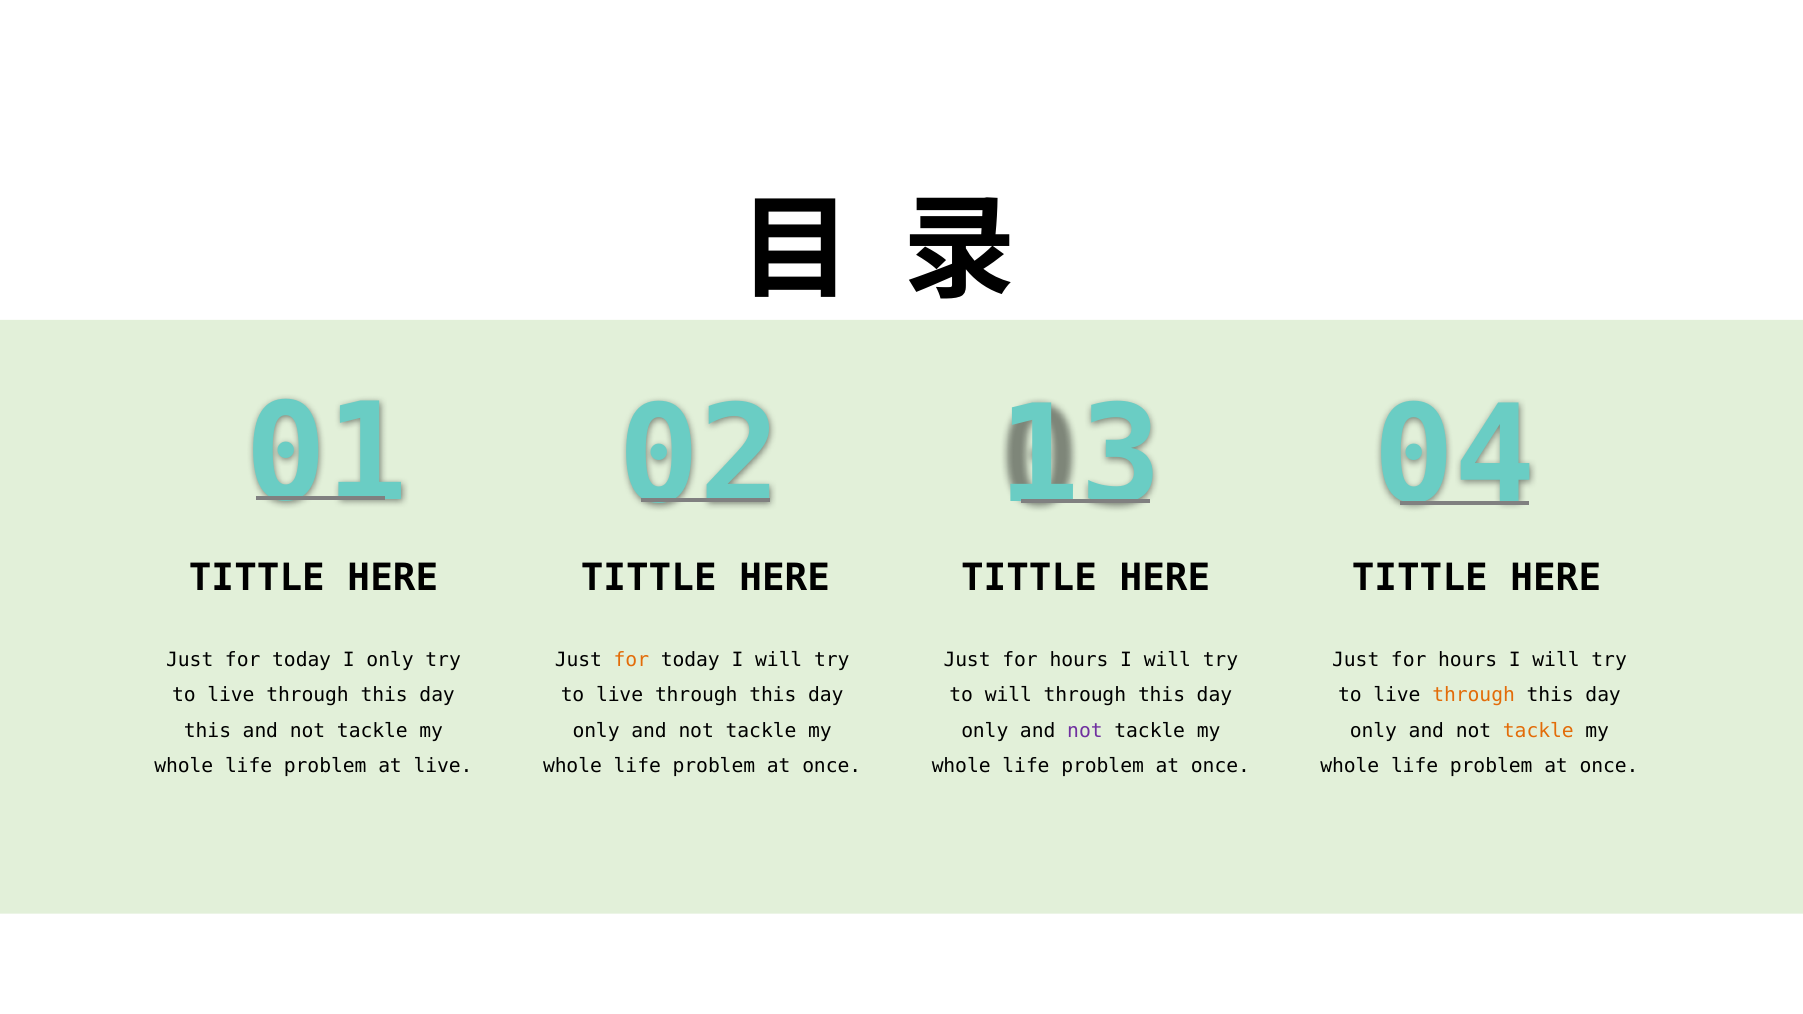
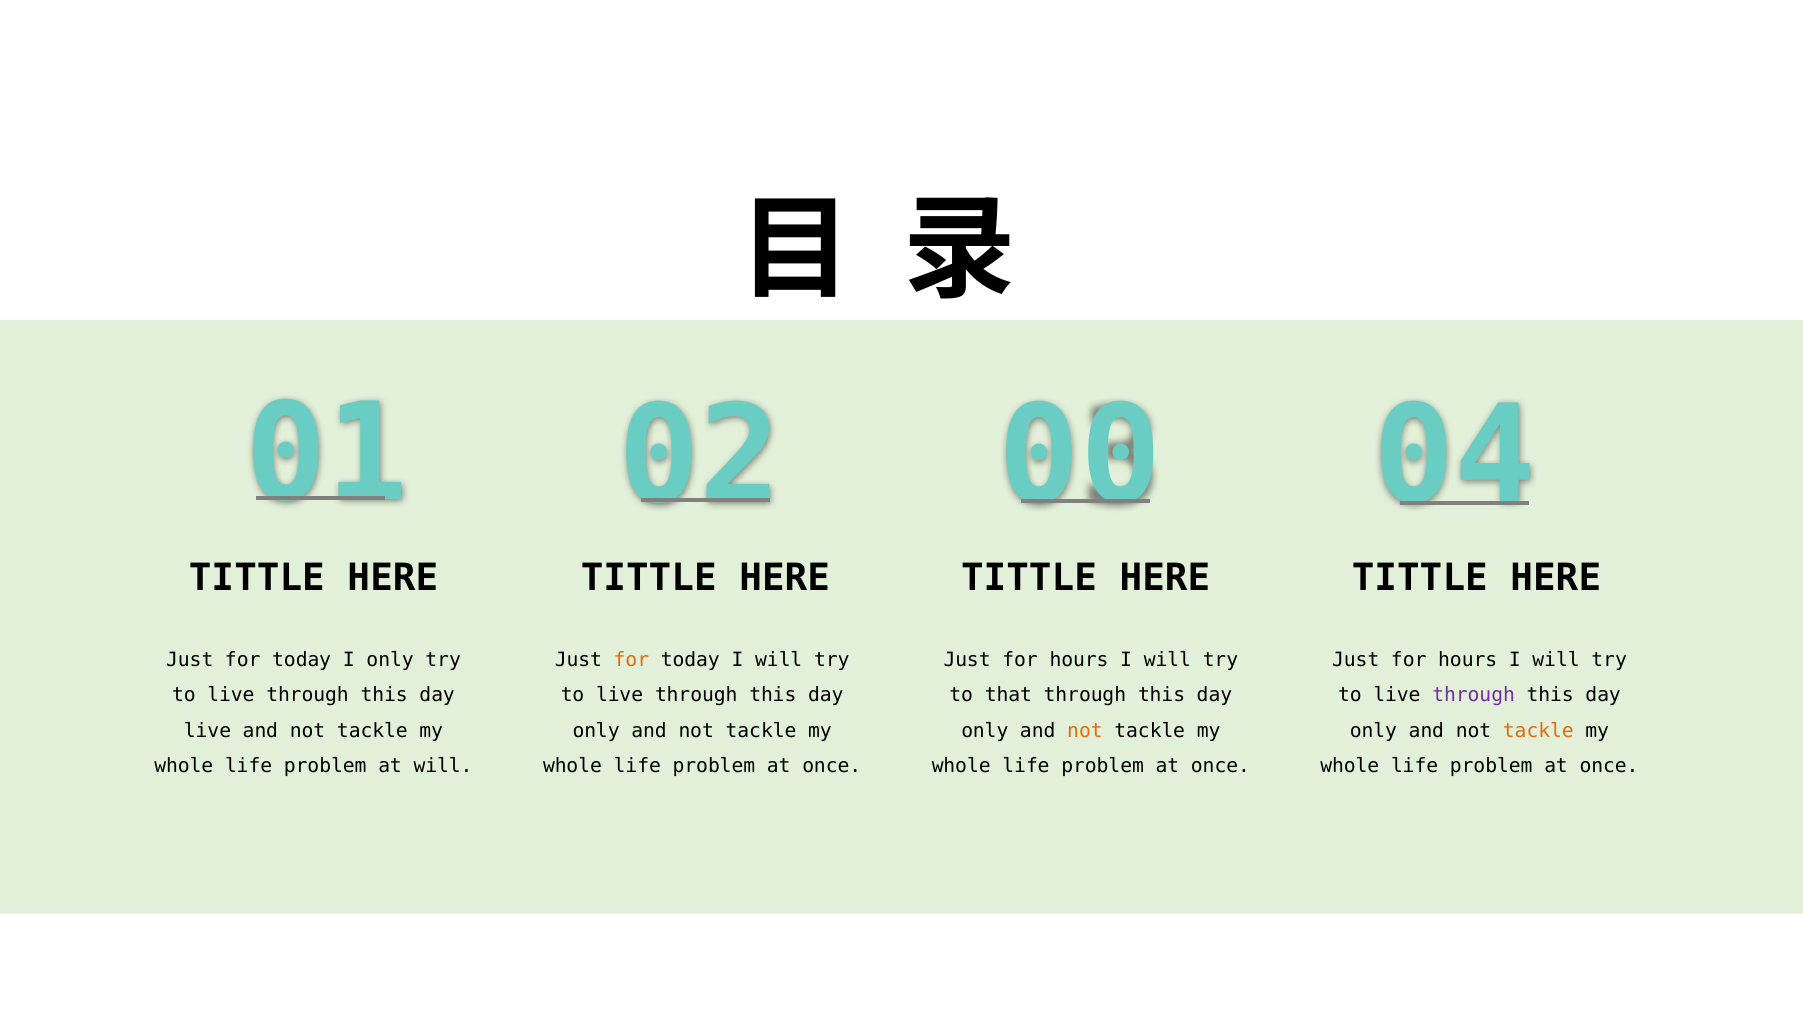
13: 13 -> 00 (1080, 457)
to will: will -> that (1008, 696)
through colour: orange -> purple (1474, 696)
this: this -> live (208, 731)
not colour: purple -> orange (1085, 731)
at live: live -> will (443, 767)
